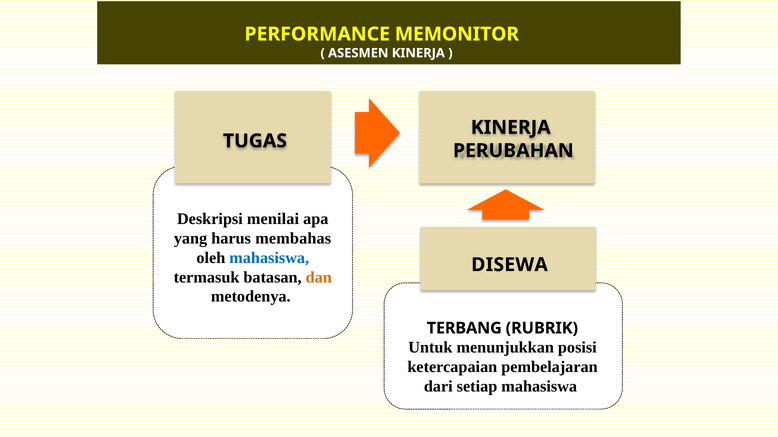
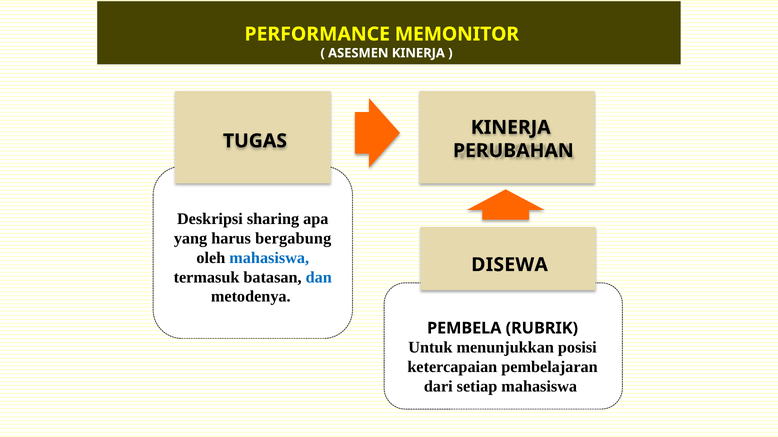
menilai: menilai -> sharing (273, 219)
membahas: membahas -> bergabung (293, 239)
dan colour: orange -> blue (319, 278)
TERBANG: TERBANG -> PEMBELA (464, 329)
